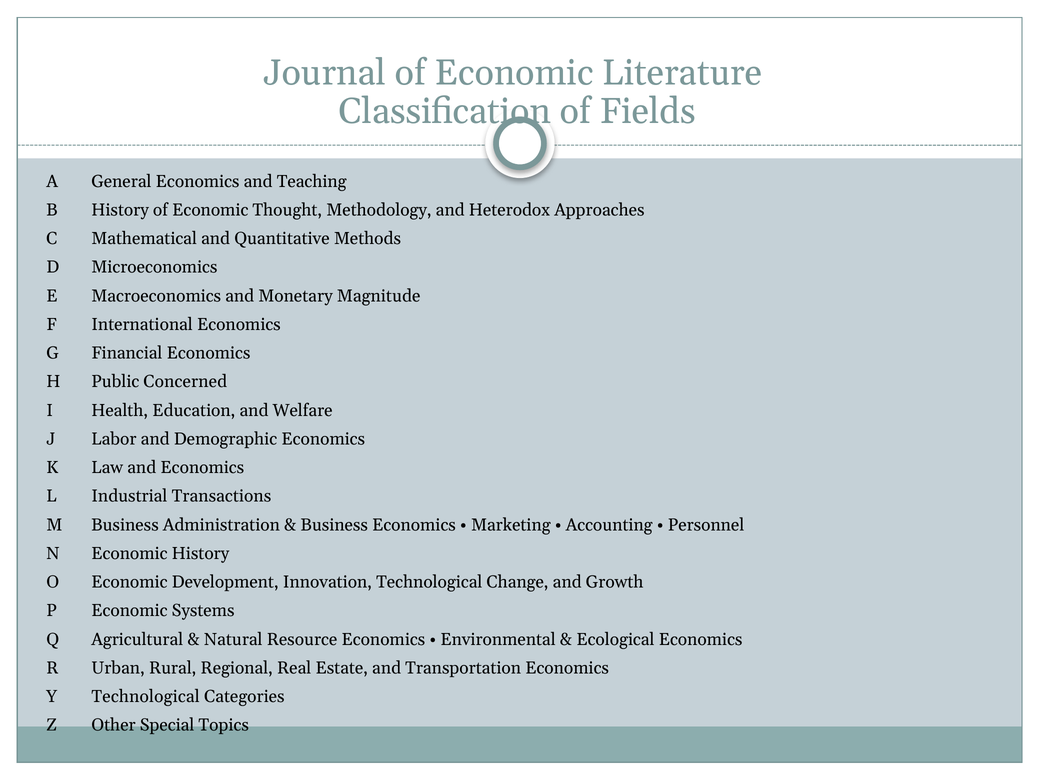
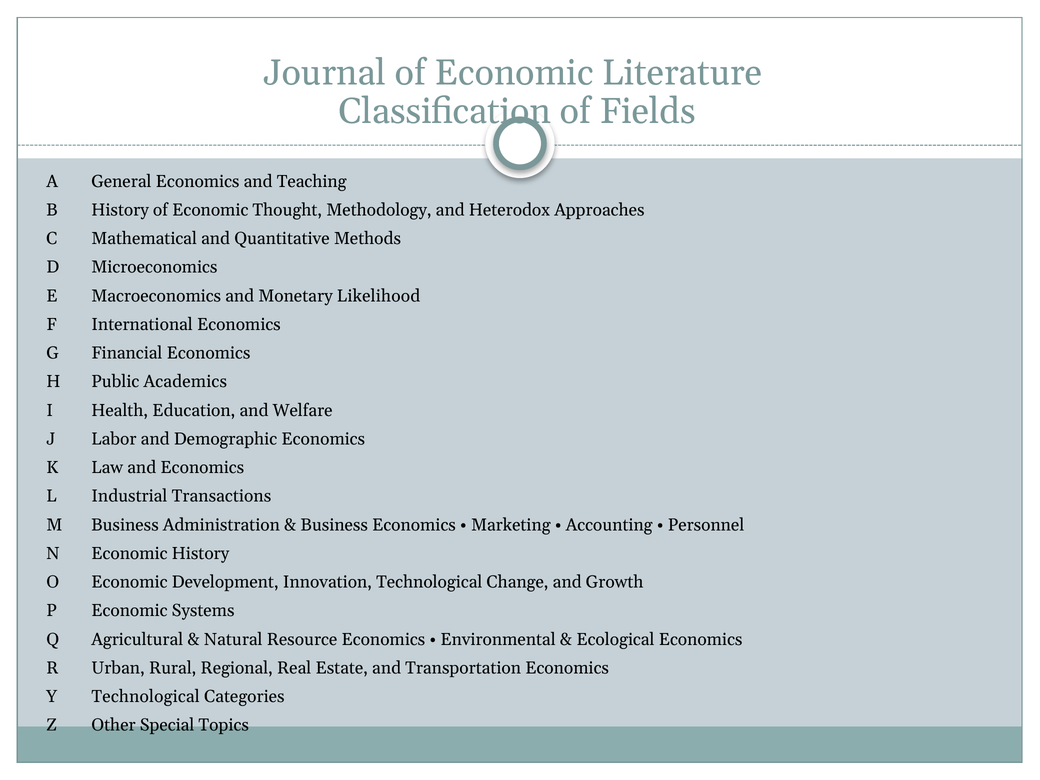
Magnitude: Magnitude -> Likelihood (379, 296)
Concerned: Concerned -> Academics (185, 382)
